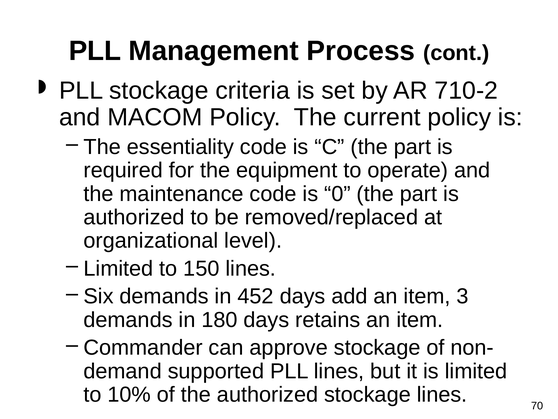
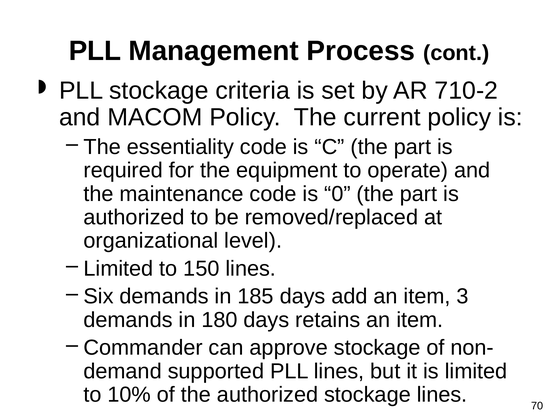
452: 452 -> 185 (256, 296)
